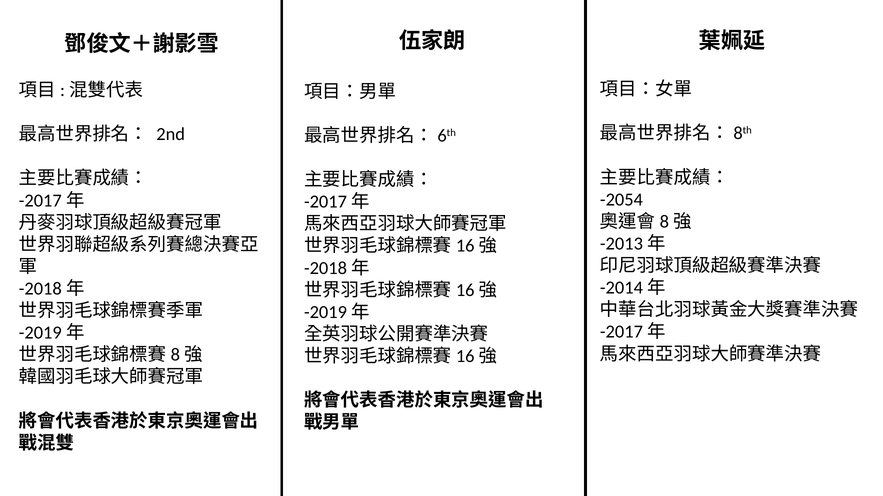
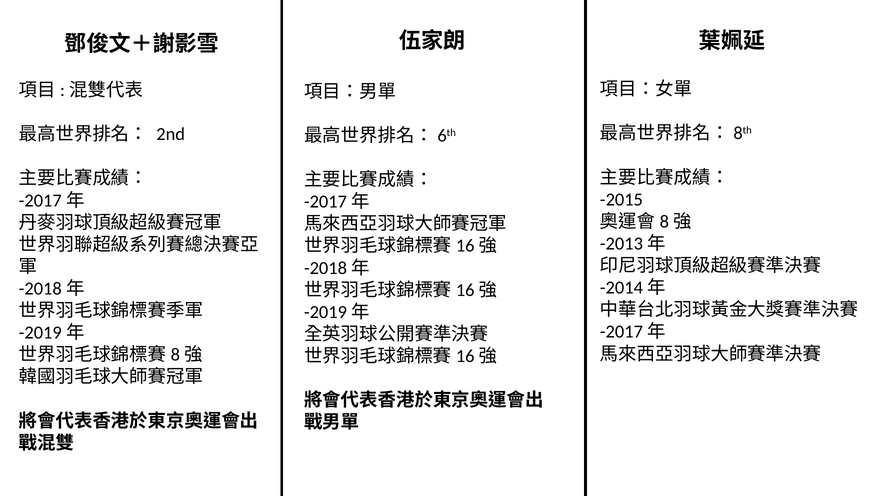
-2054: -2054 -> -2015 (621, 200)
